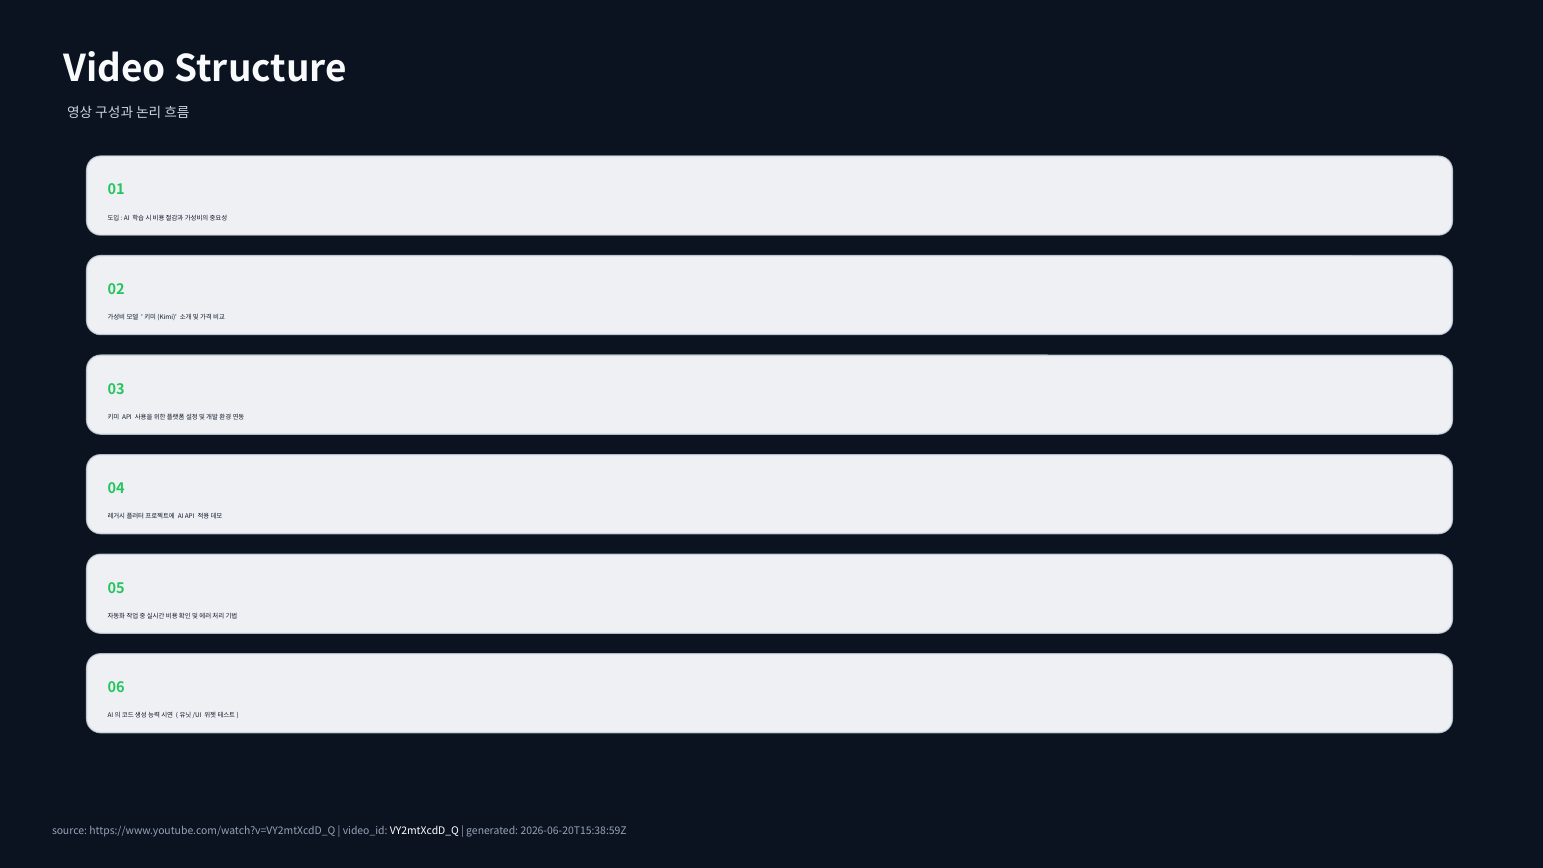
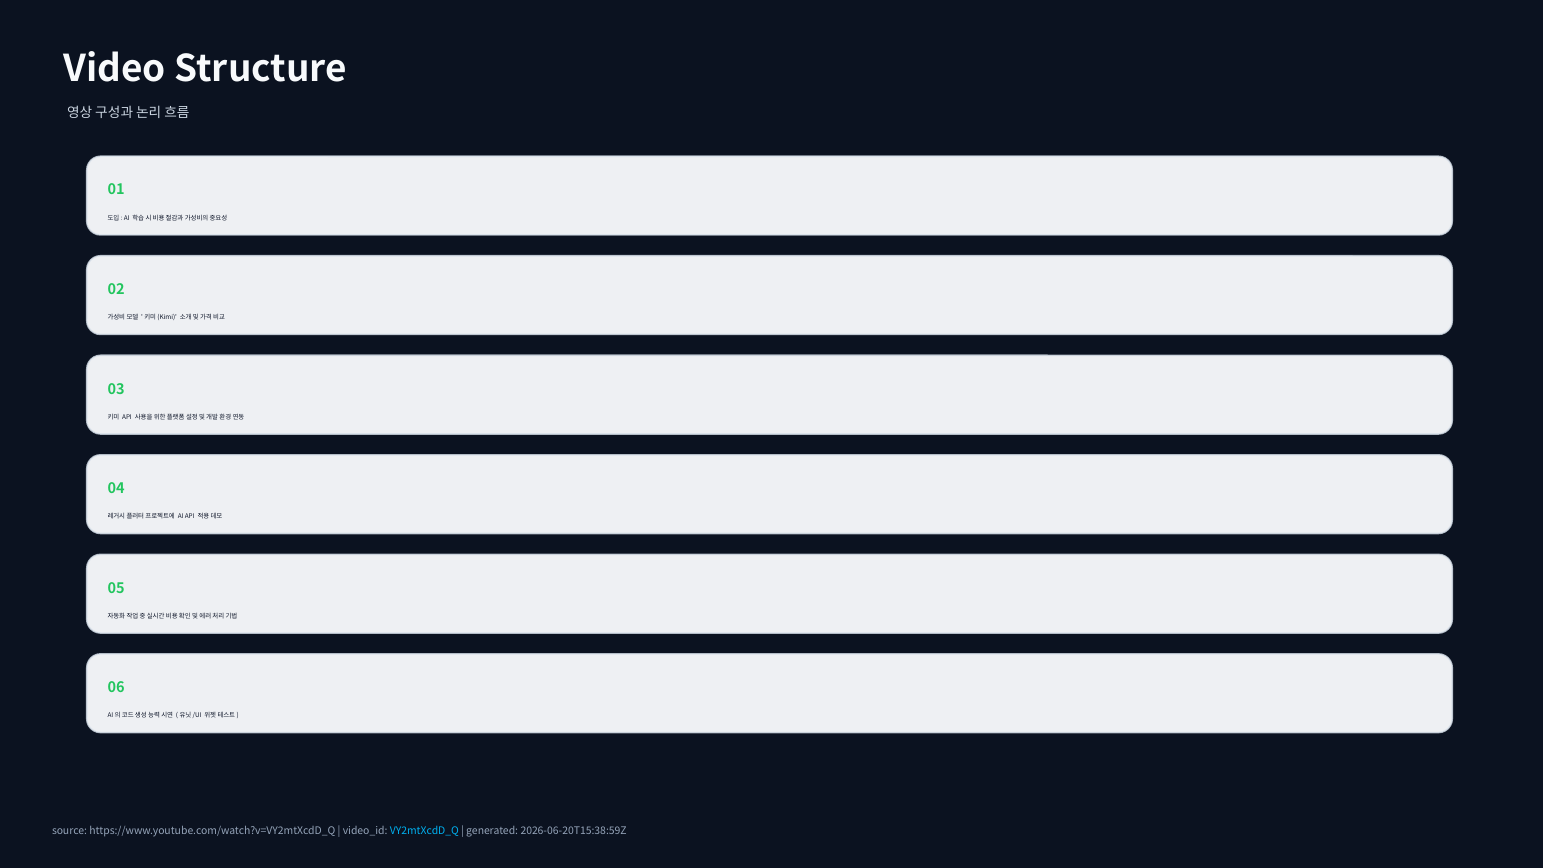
VY2mtXcdD_Q colour: white -> light blue (424, 831)
